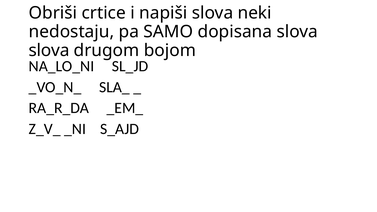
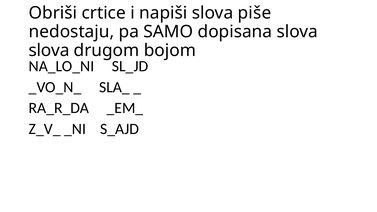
neki: neki -> piše (254, 13)
